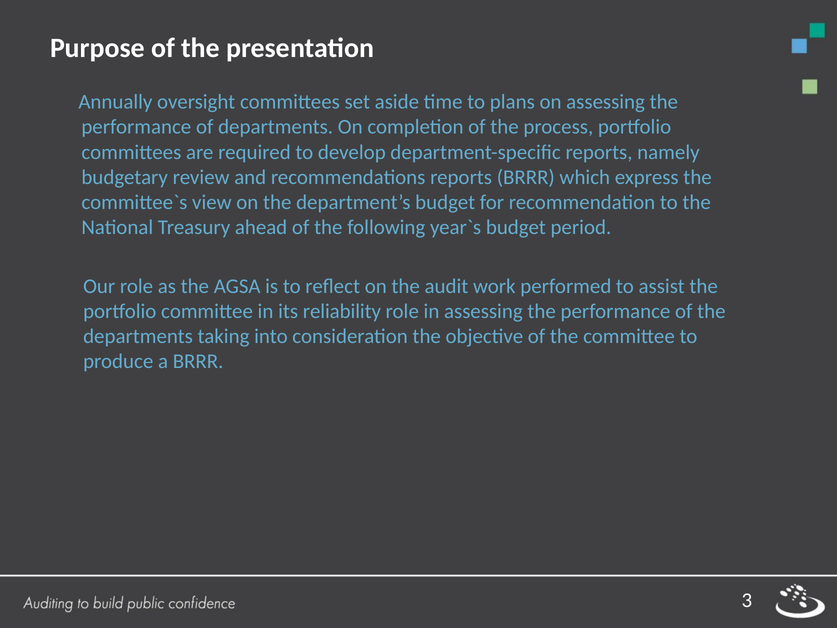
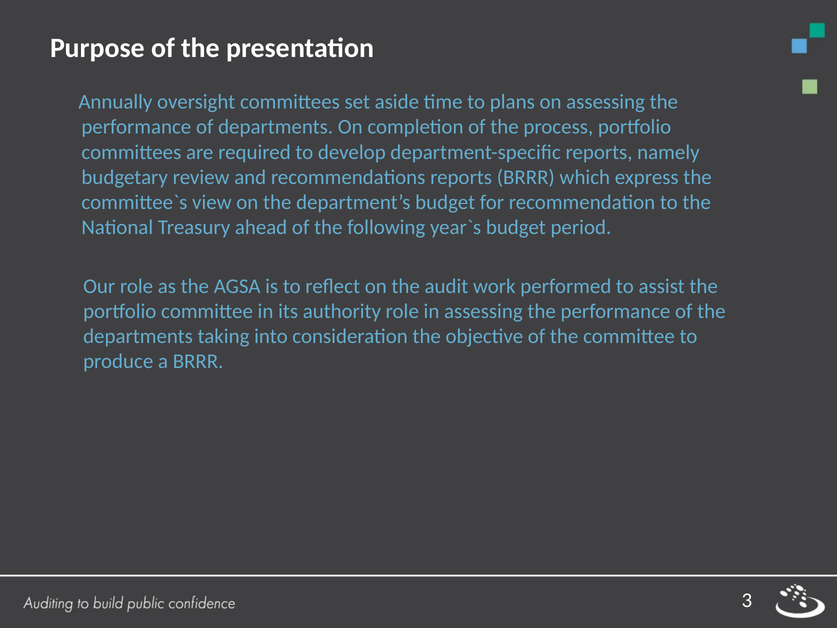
reliability: reliability -> authority (342, 311)
